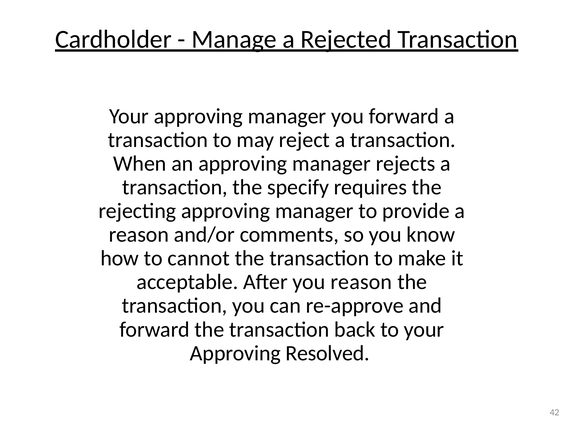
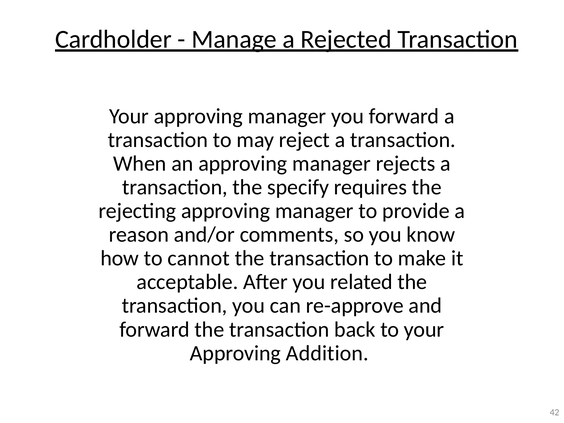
you reason: reason -> related (362, 282)
Resolved: Resolved -> Addition (327, 353)
